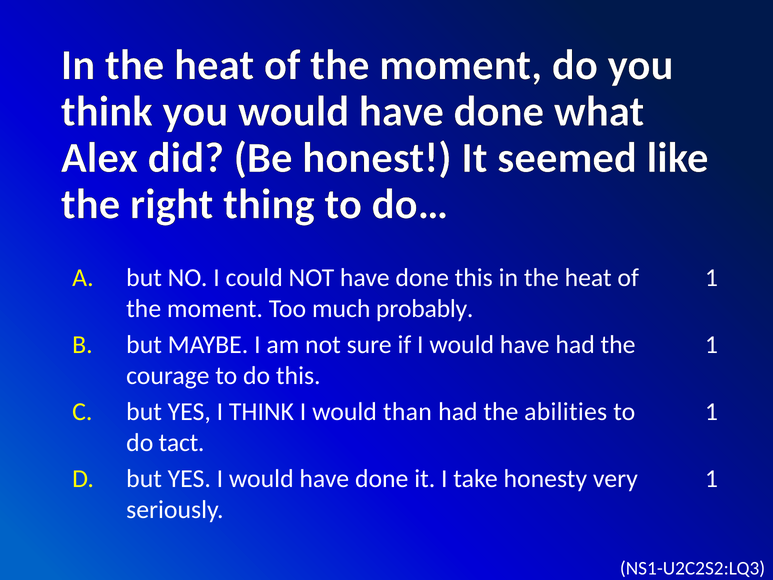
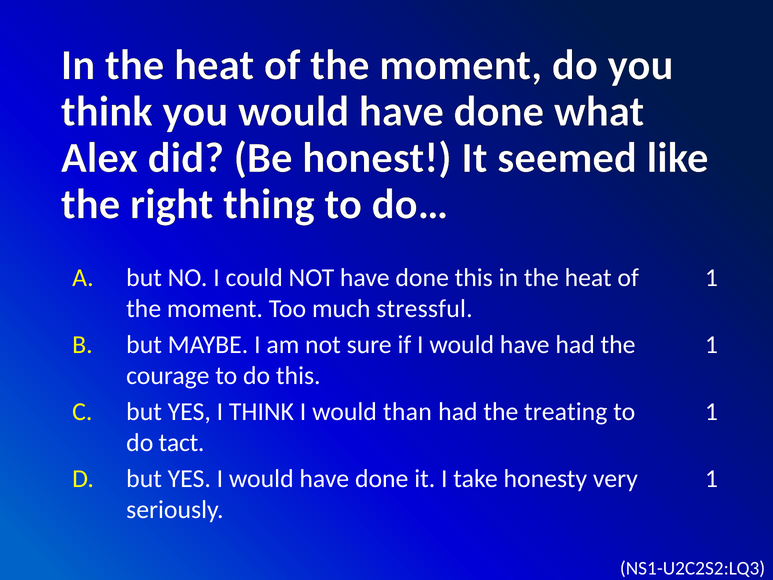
probably: probably -> stressful (424, 309)
abilities: abilities -> treating (566, 412)
